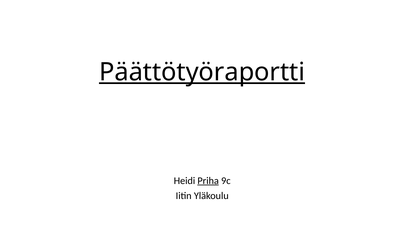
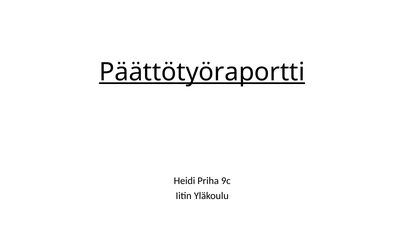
Priha underline: present -> none (208, 181)
